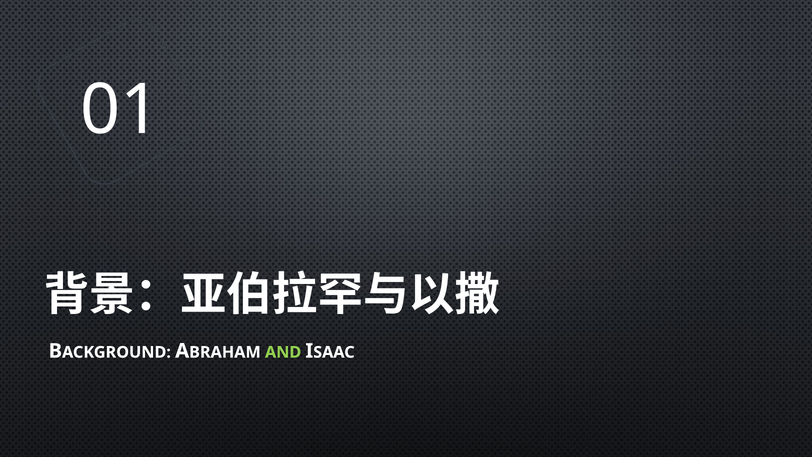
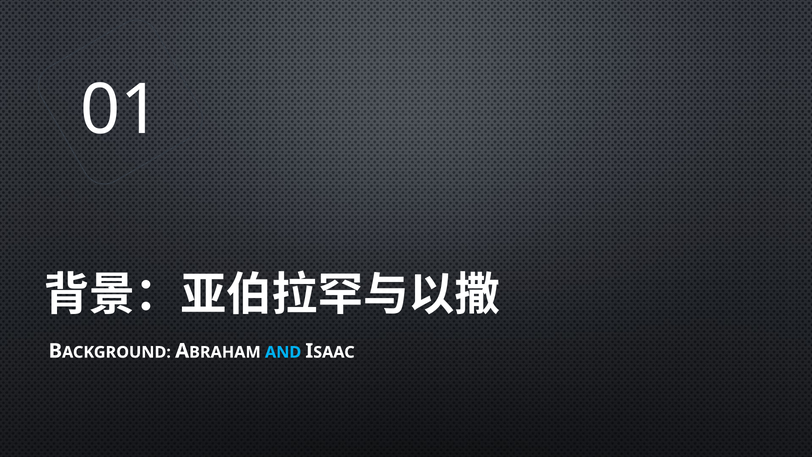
AND colour: light green -> light blue (283, 352)
